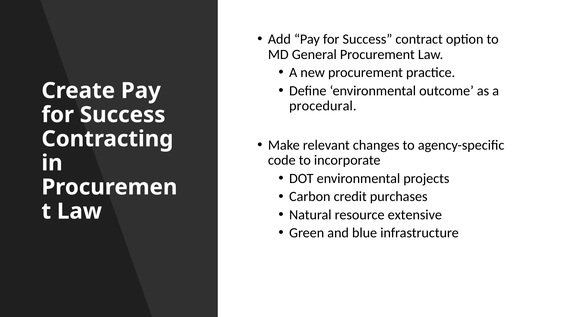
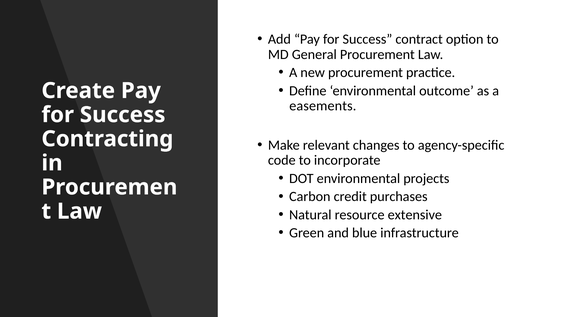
procedural: procedural -> easements (323, 106)
